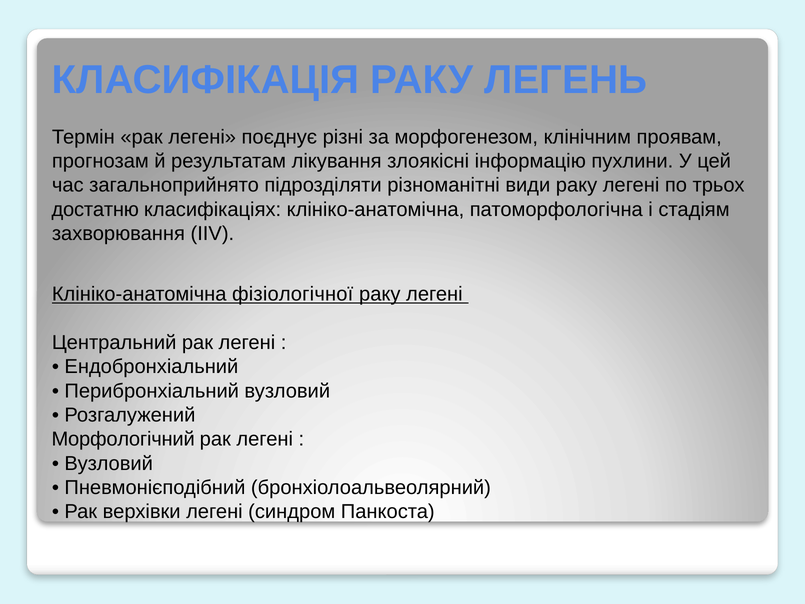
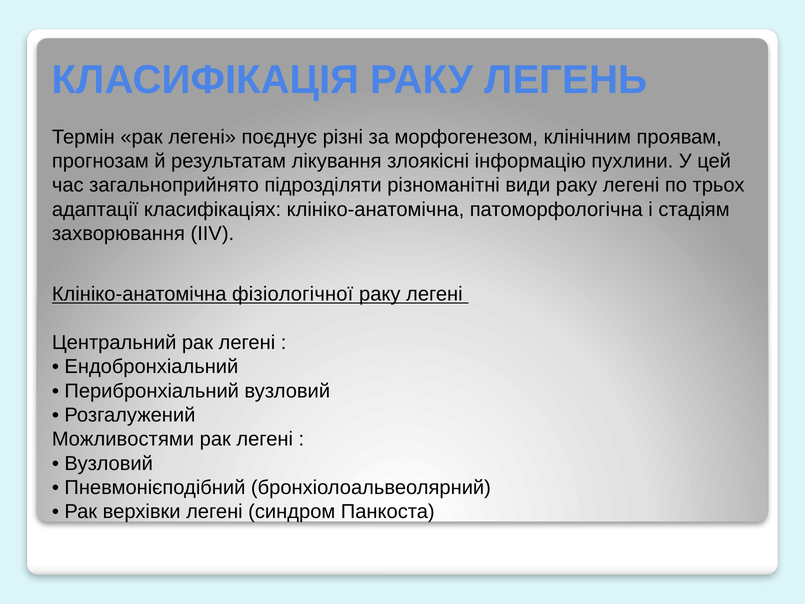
достатню: достатню -> адаптації (95, 209)
Морфологічний: Морфологічний -> Можливостями (123, 439)
